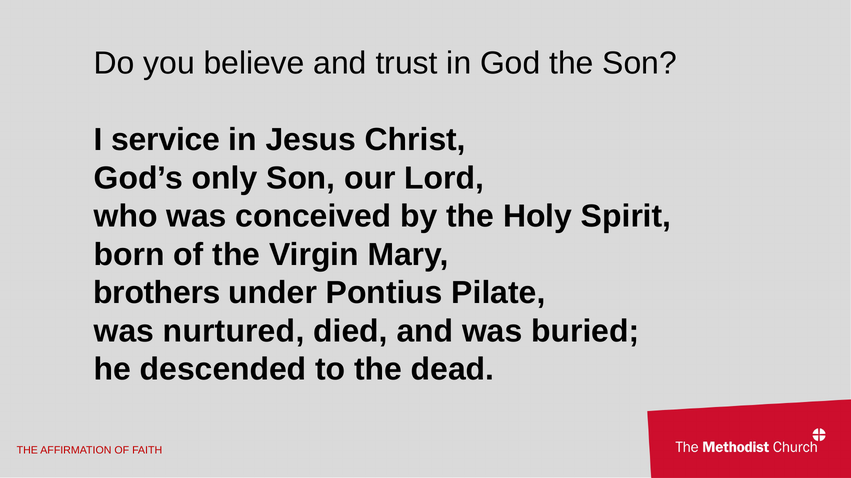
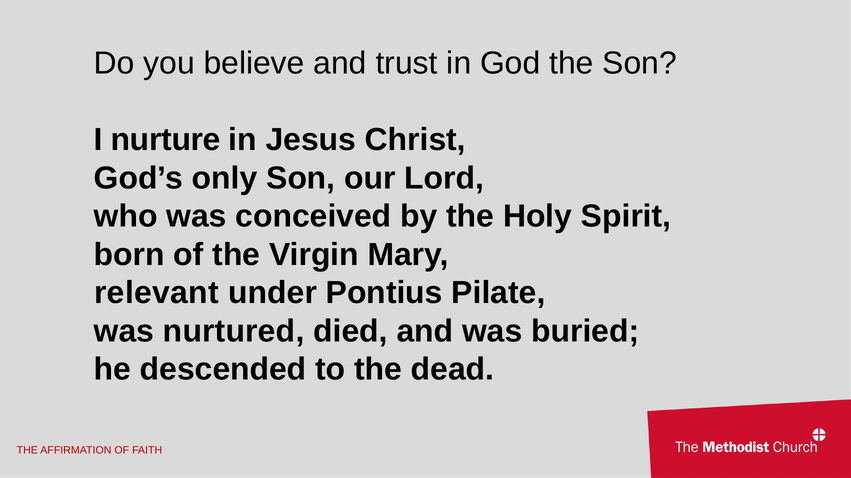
service: service -> nurture (166, 140)
brothers: brothers -> relevant (157, 293)
